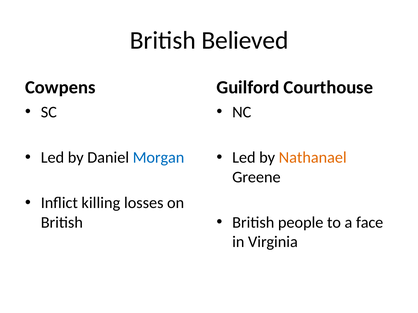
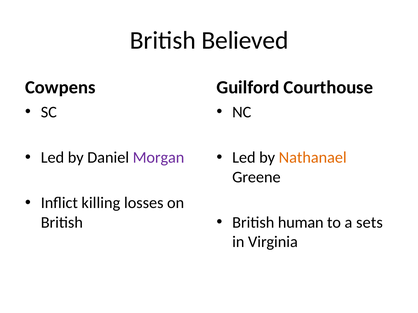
Morgan colour: blue -> purple (159, 158)
people: people -> human (301, 223)
face: face -> sets (369, 223)
